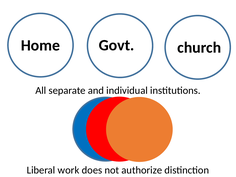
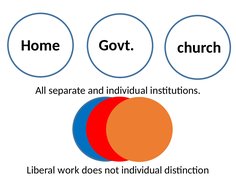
not authorize: authorize -> individual (142, 170)
